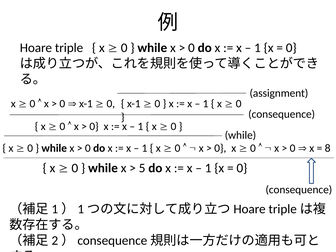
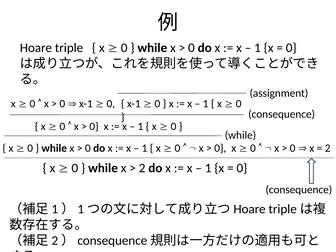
8: 8 -> 2 (328, 148)
5: 5 -> 2 (142, 168)
